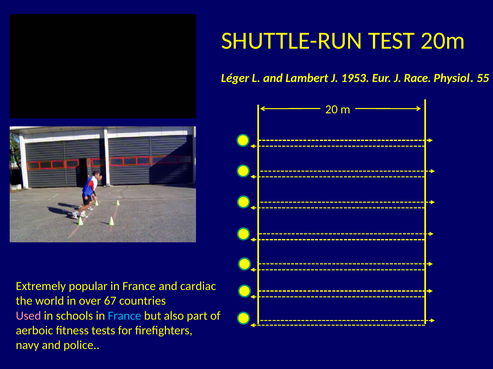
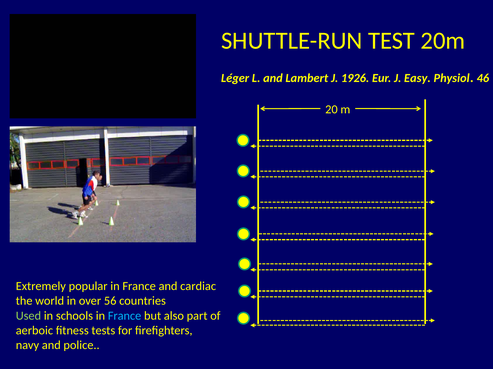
1953: 1953 -> 1926 (355, 78)
Race: Race -> Easy (417, 78)
55: 55 -> 46 (483, 78)
67: 67 -> 56 (110, 301)
Used colour: pink -> light green (28, 316)
